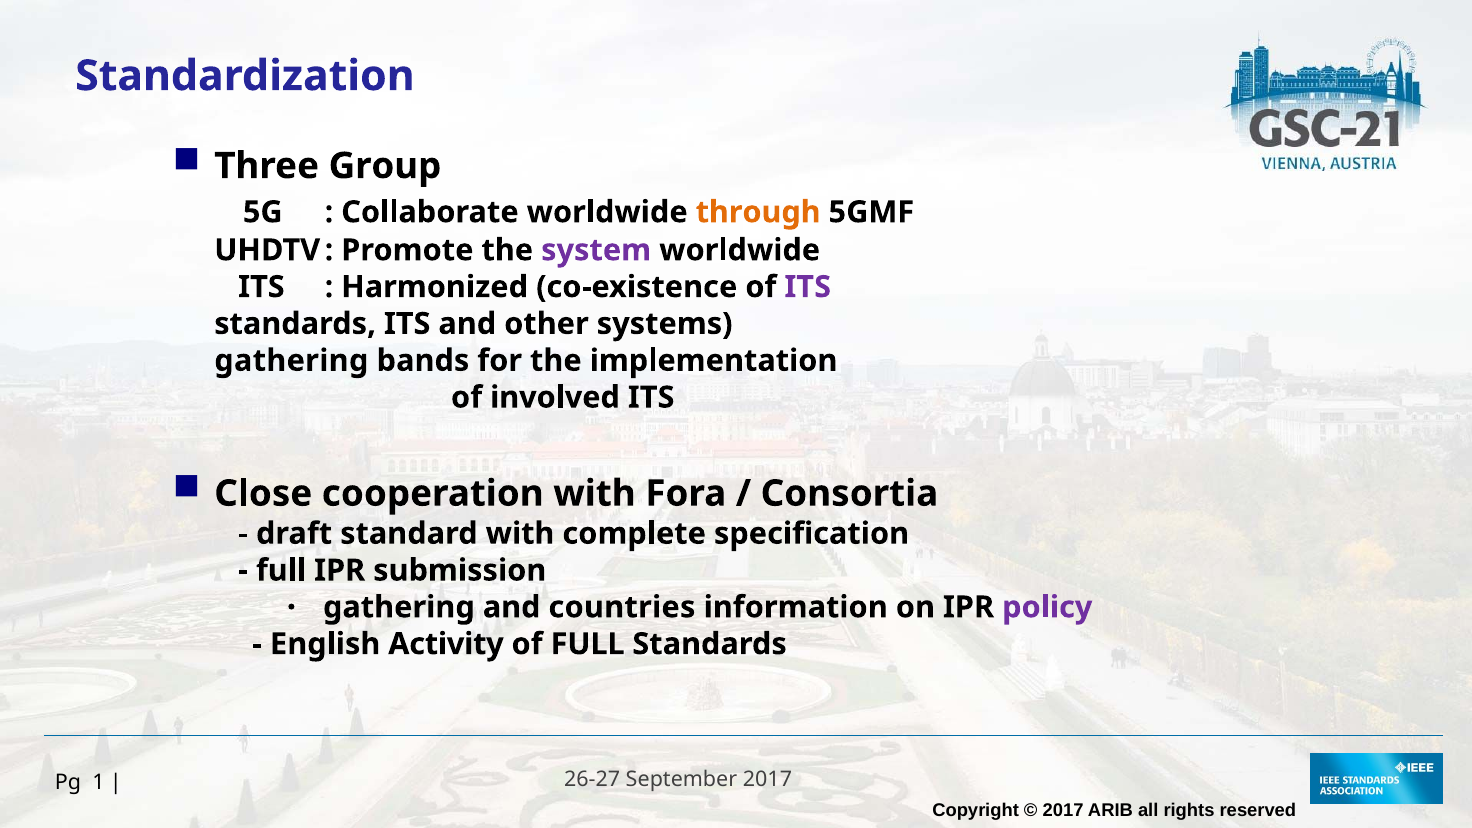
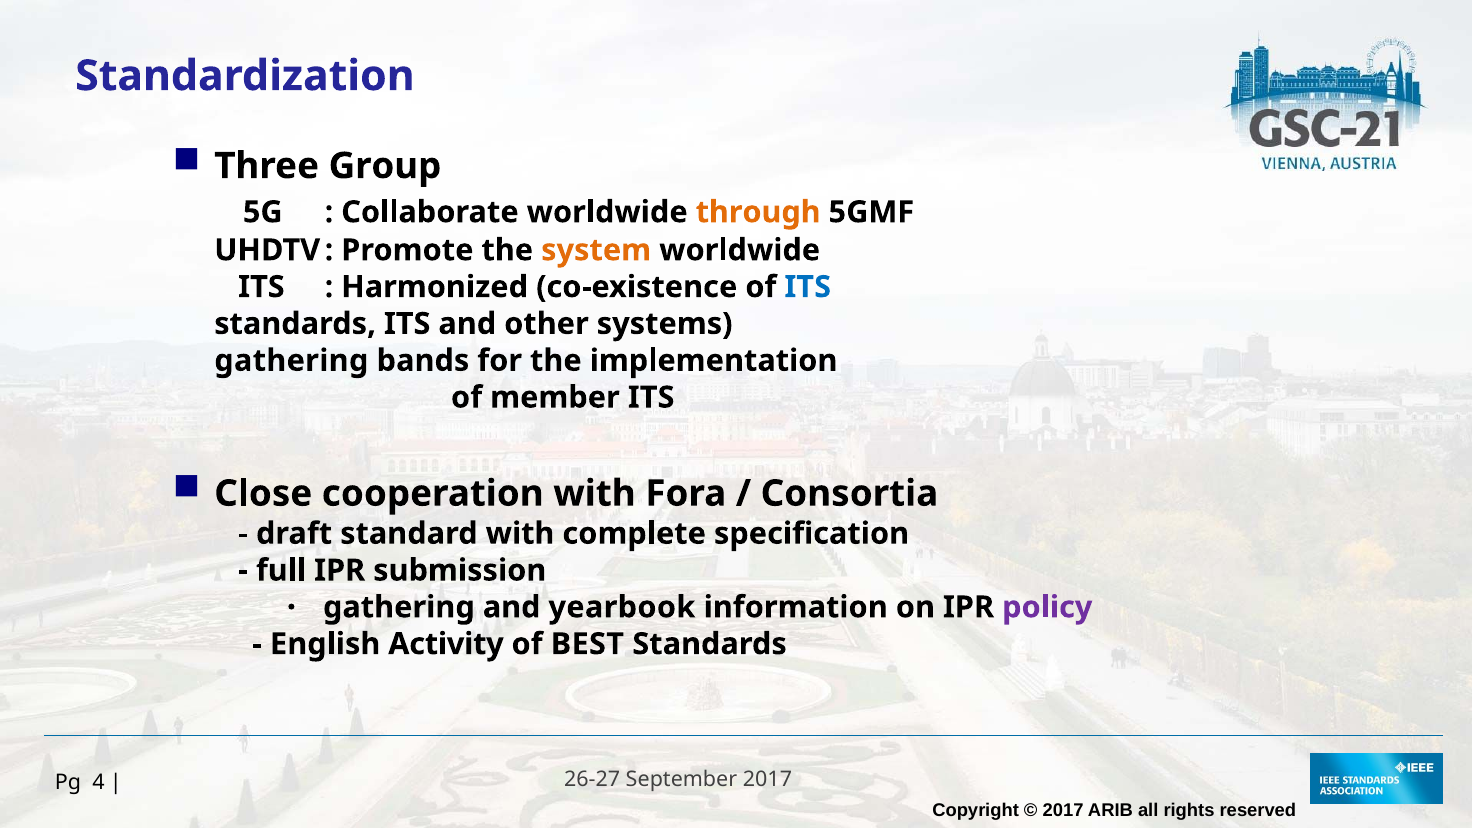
system colour: purple -> orange (596, 250)
ITS colour: purple -> blue (808, 287)
involved: involved -> member (555, 398)
countries: countries -> yearbook (622, 607)
of FULL: FULL -> BEST (587, 644)
1: 1 -> 4 (98, 782)
